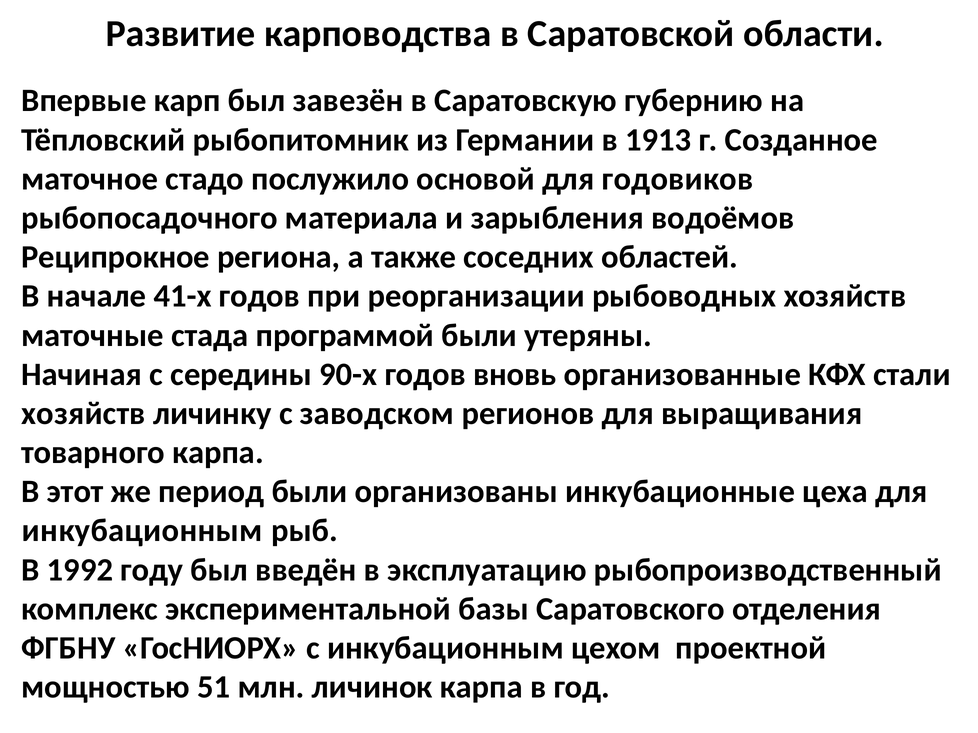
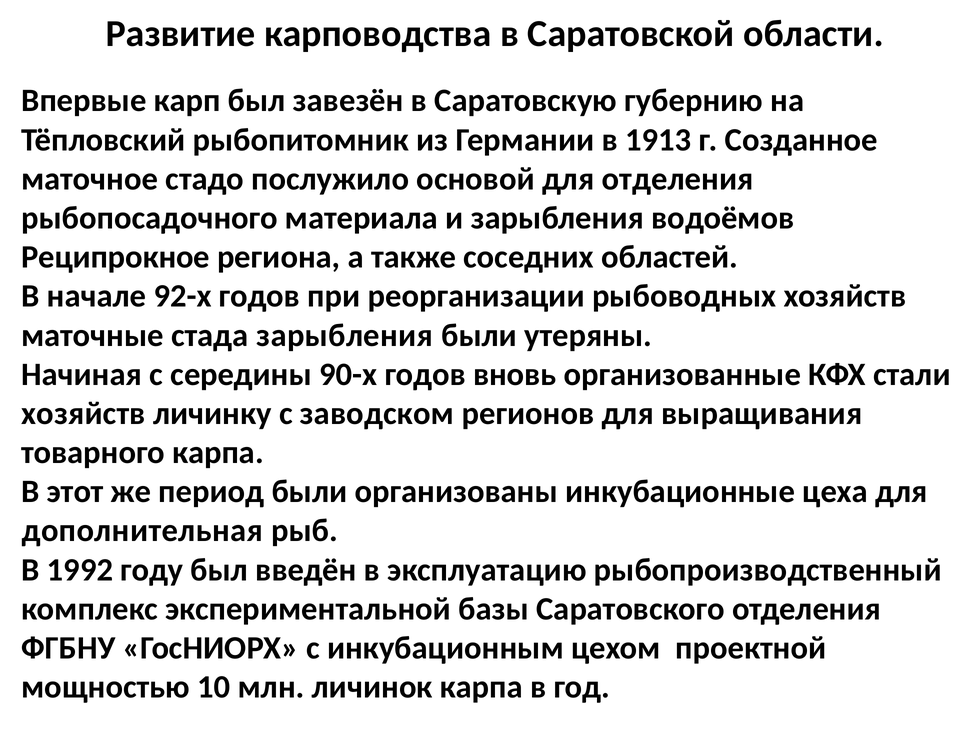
для годовиков: годовиков -> отделения (678, 179)
41-х: 41-х -> 92-х (183, 296)
стада программой: программой -> зарыбления (345, 336)
инкубационным: инкубационным -> дополнительная (142, 531)
51: 51 -> 10 (214, 688)
